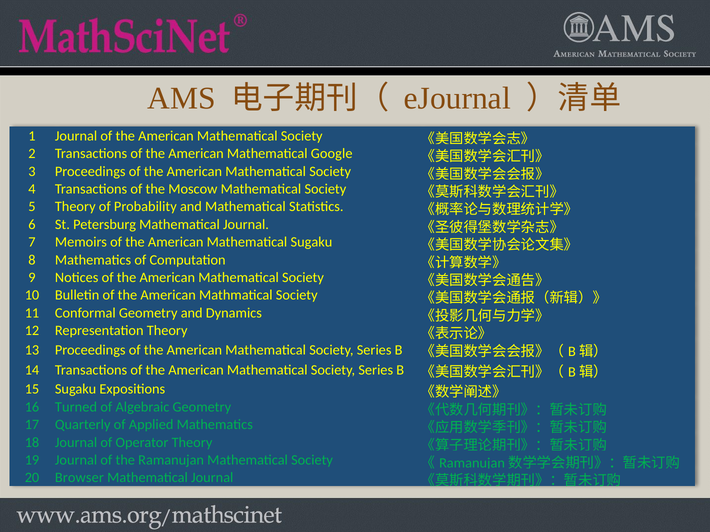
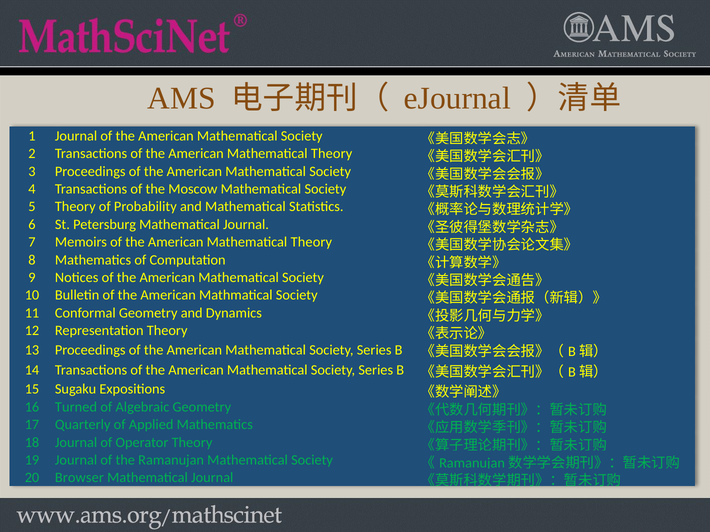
Google: Google -> Theory (332, 154)
Sugaku: Sugaku -> Theory (311, 242)
